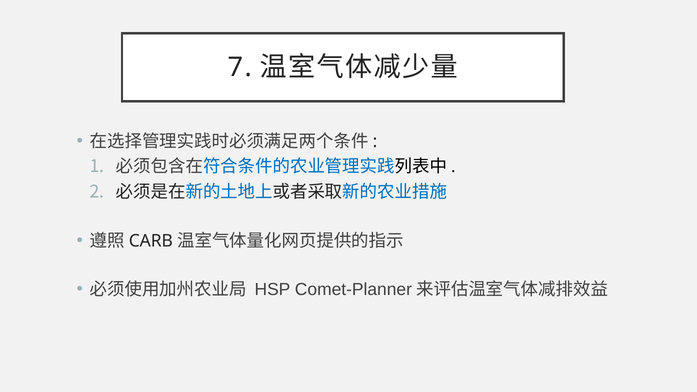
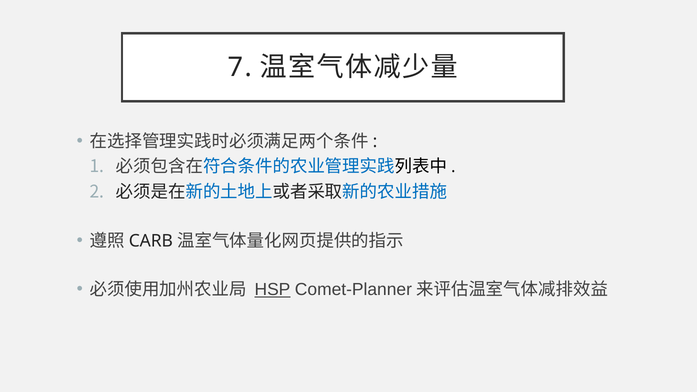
HSP underline: none -> present (272, 290)
